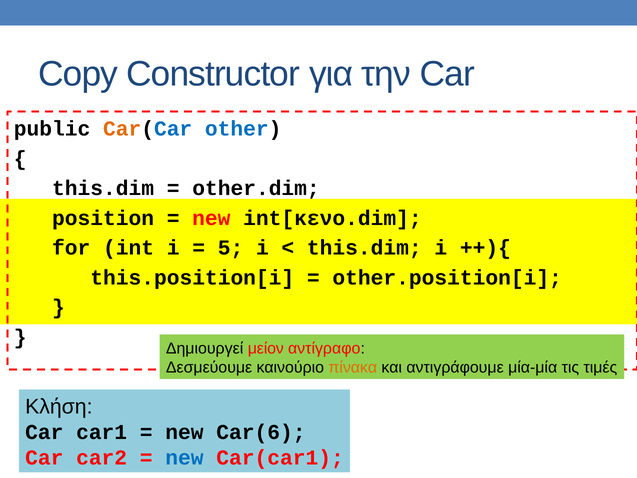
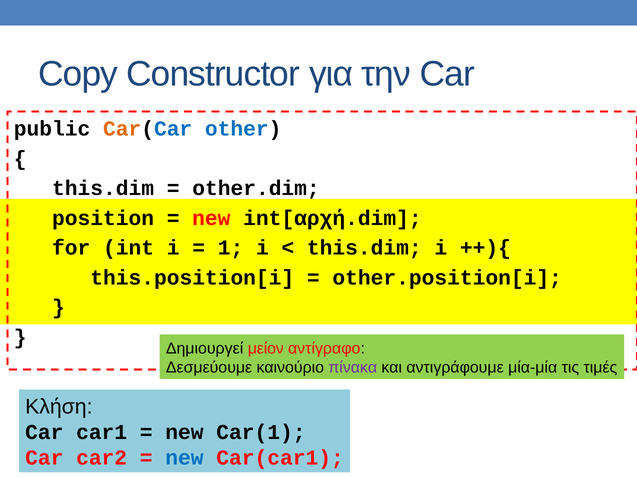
int[κενο.dim: int[κενο.dim -> int[αρχή.dim (332, 218)
5: 5 -> 1 (231, 248)
πίνακα colour: orange -> purple (353, 367)
Car(6: Car(6 -> Car(1 (261, 432)
